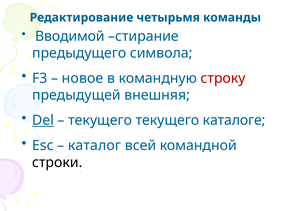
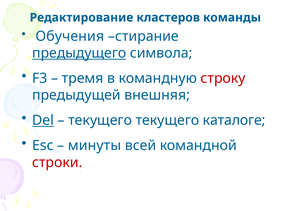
четырьмя: четырьмя -> кластеров (168, 18)
Вводимой: Вводимой -> Обучения (70, 36)
предыдущего underline: none -> present (79, 53)
новое: новое -> тремя (83, 78)
каталог: каталог -> минуты (94, 145)
строки colour: black -> red (57, 162)
